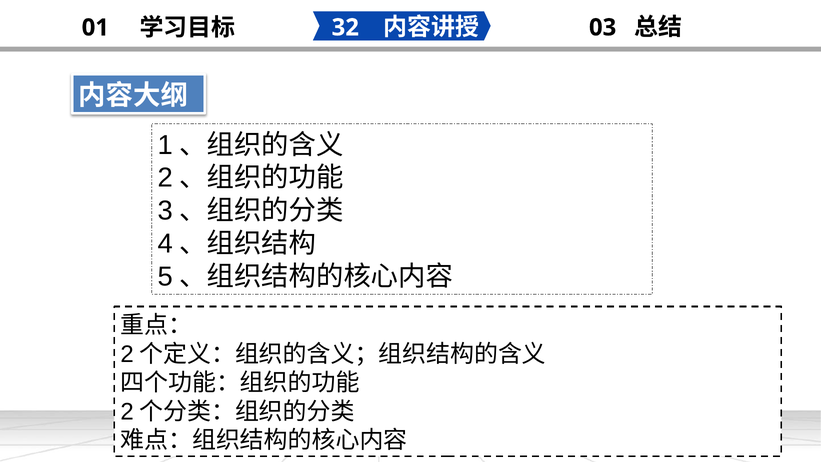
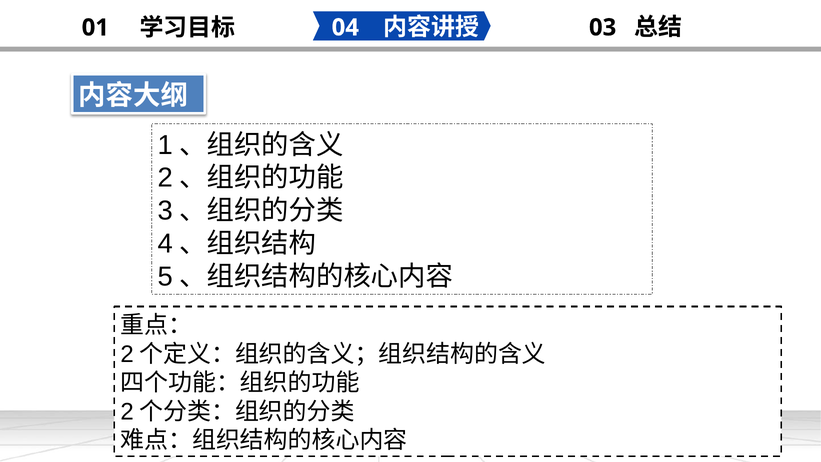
32: 32 -> 04 (345, 27)
